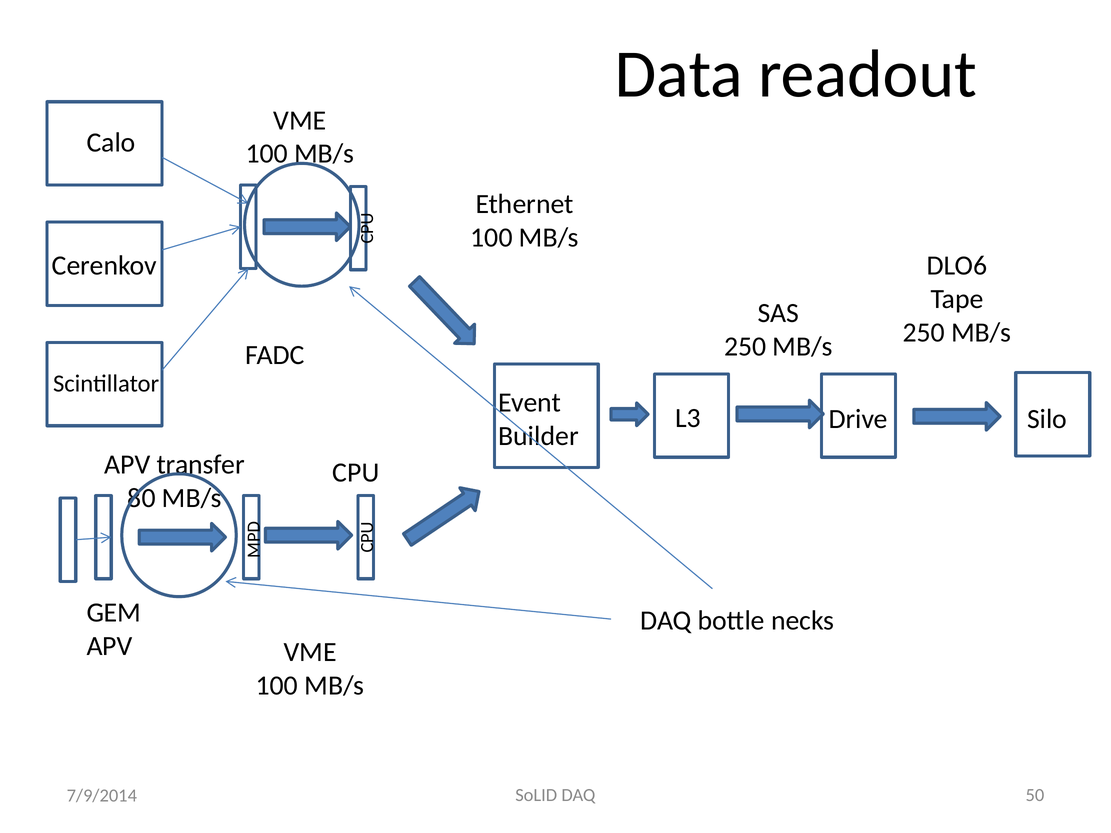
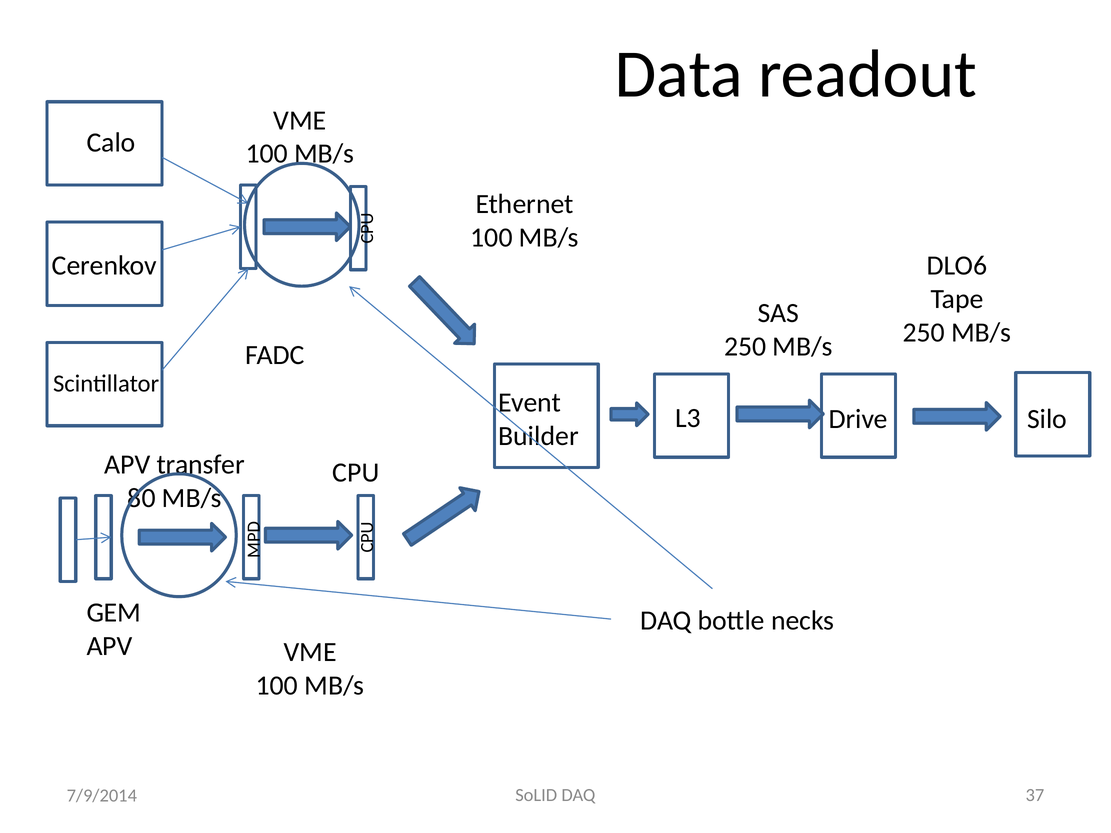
50: 50 -> 37 (1035, 796)
